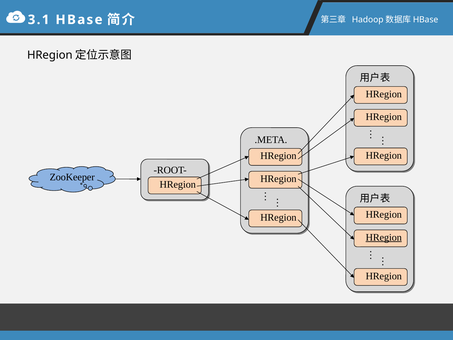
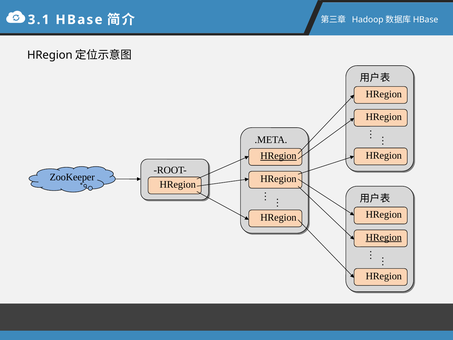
HRegion underline: none -> present (278, 156)
